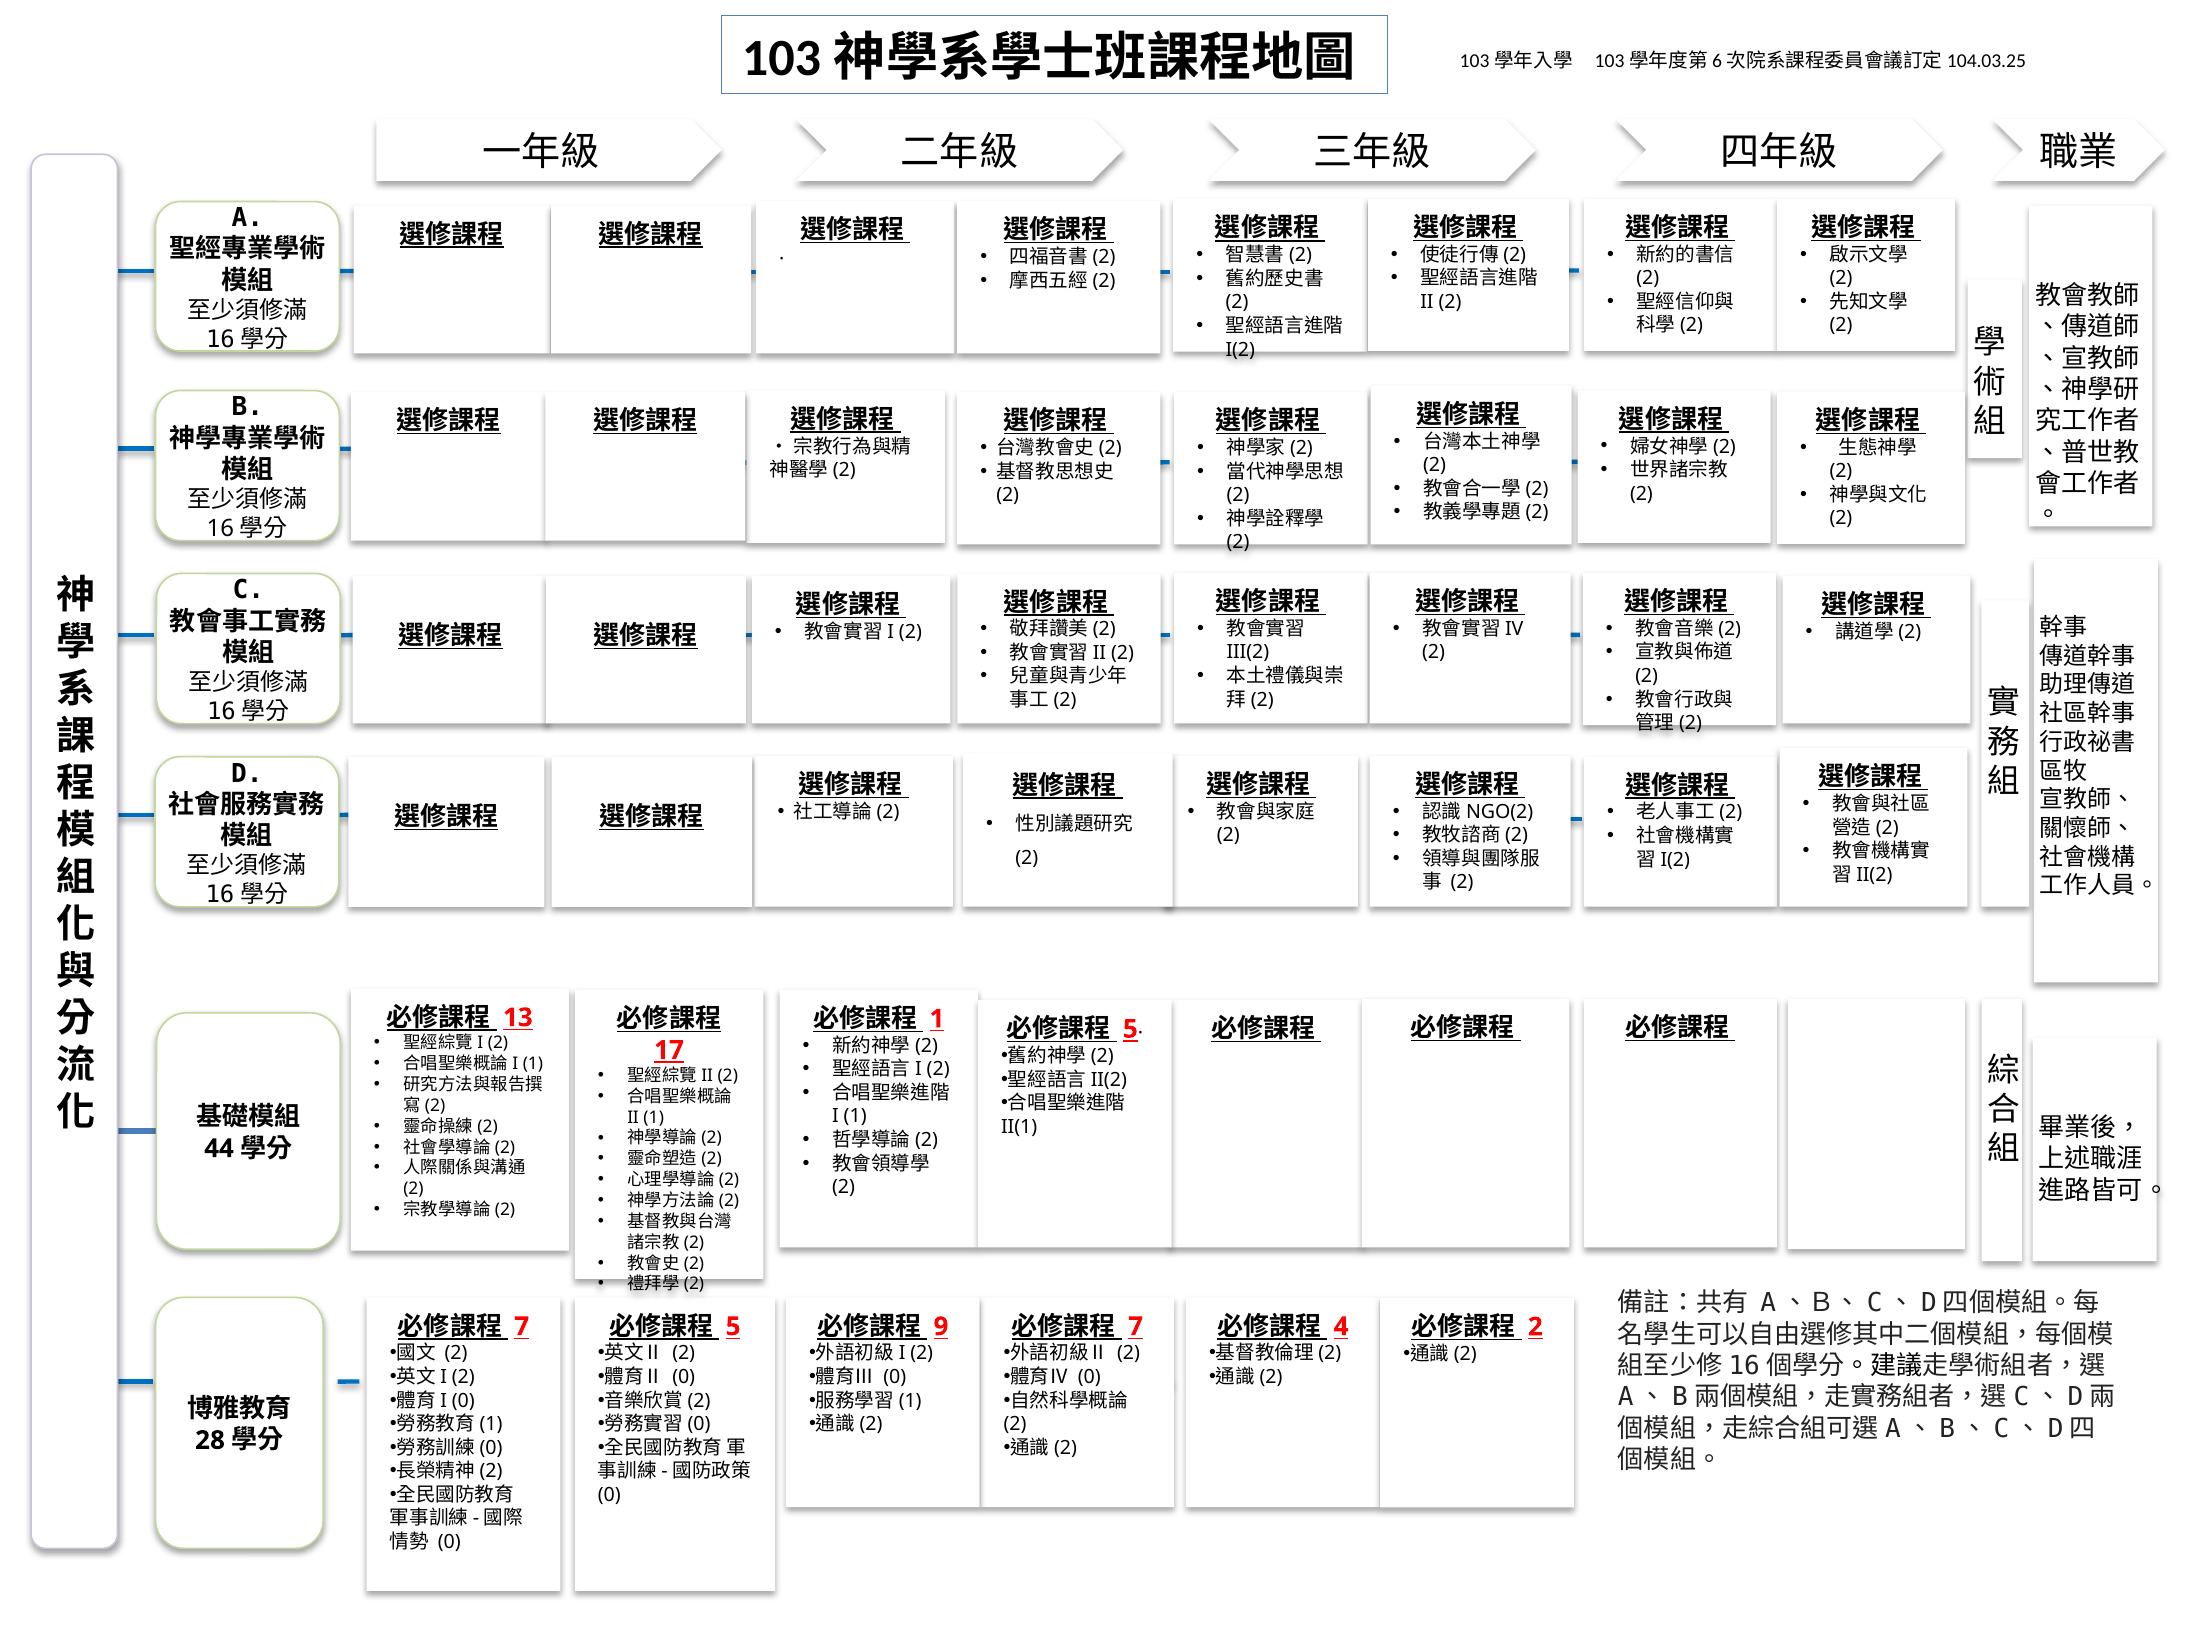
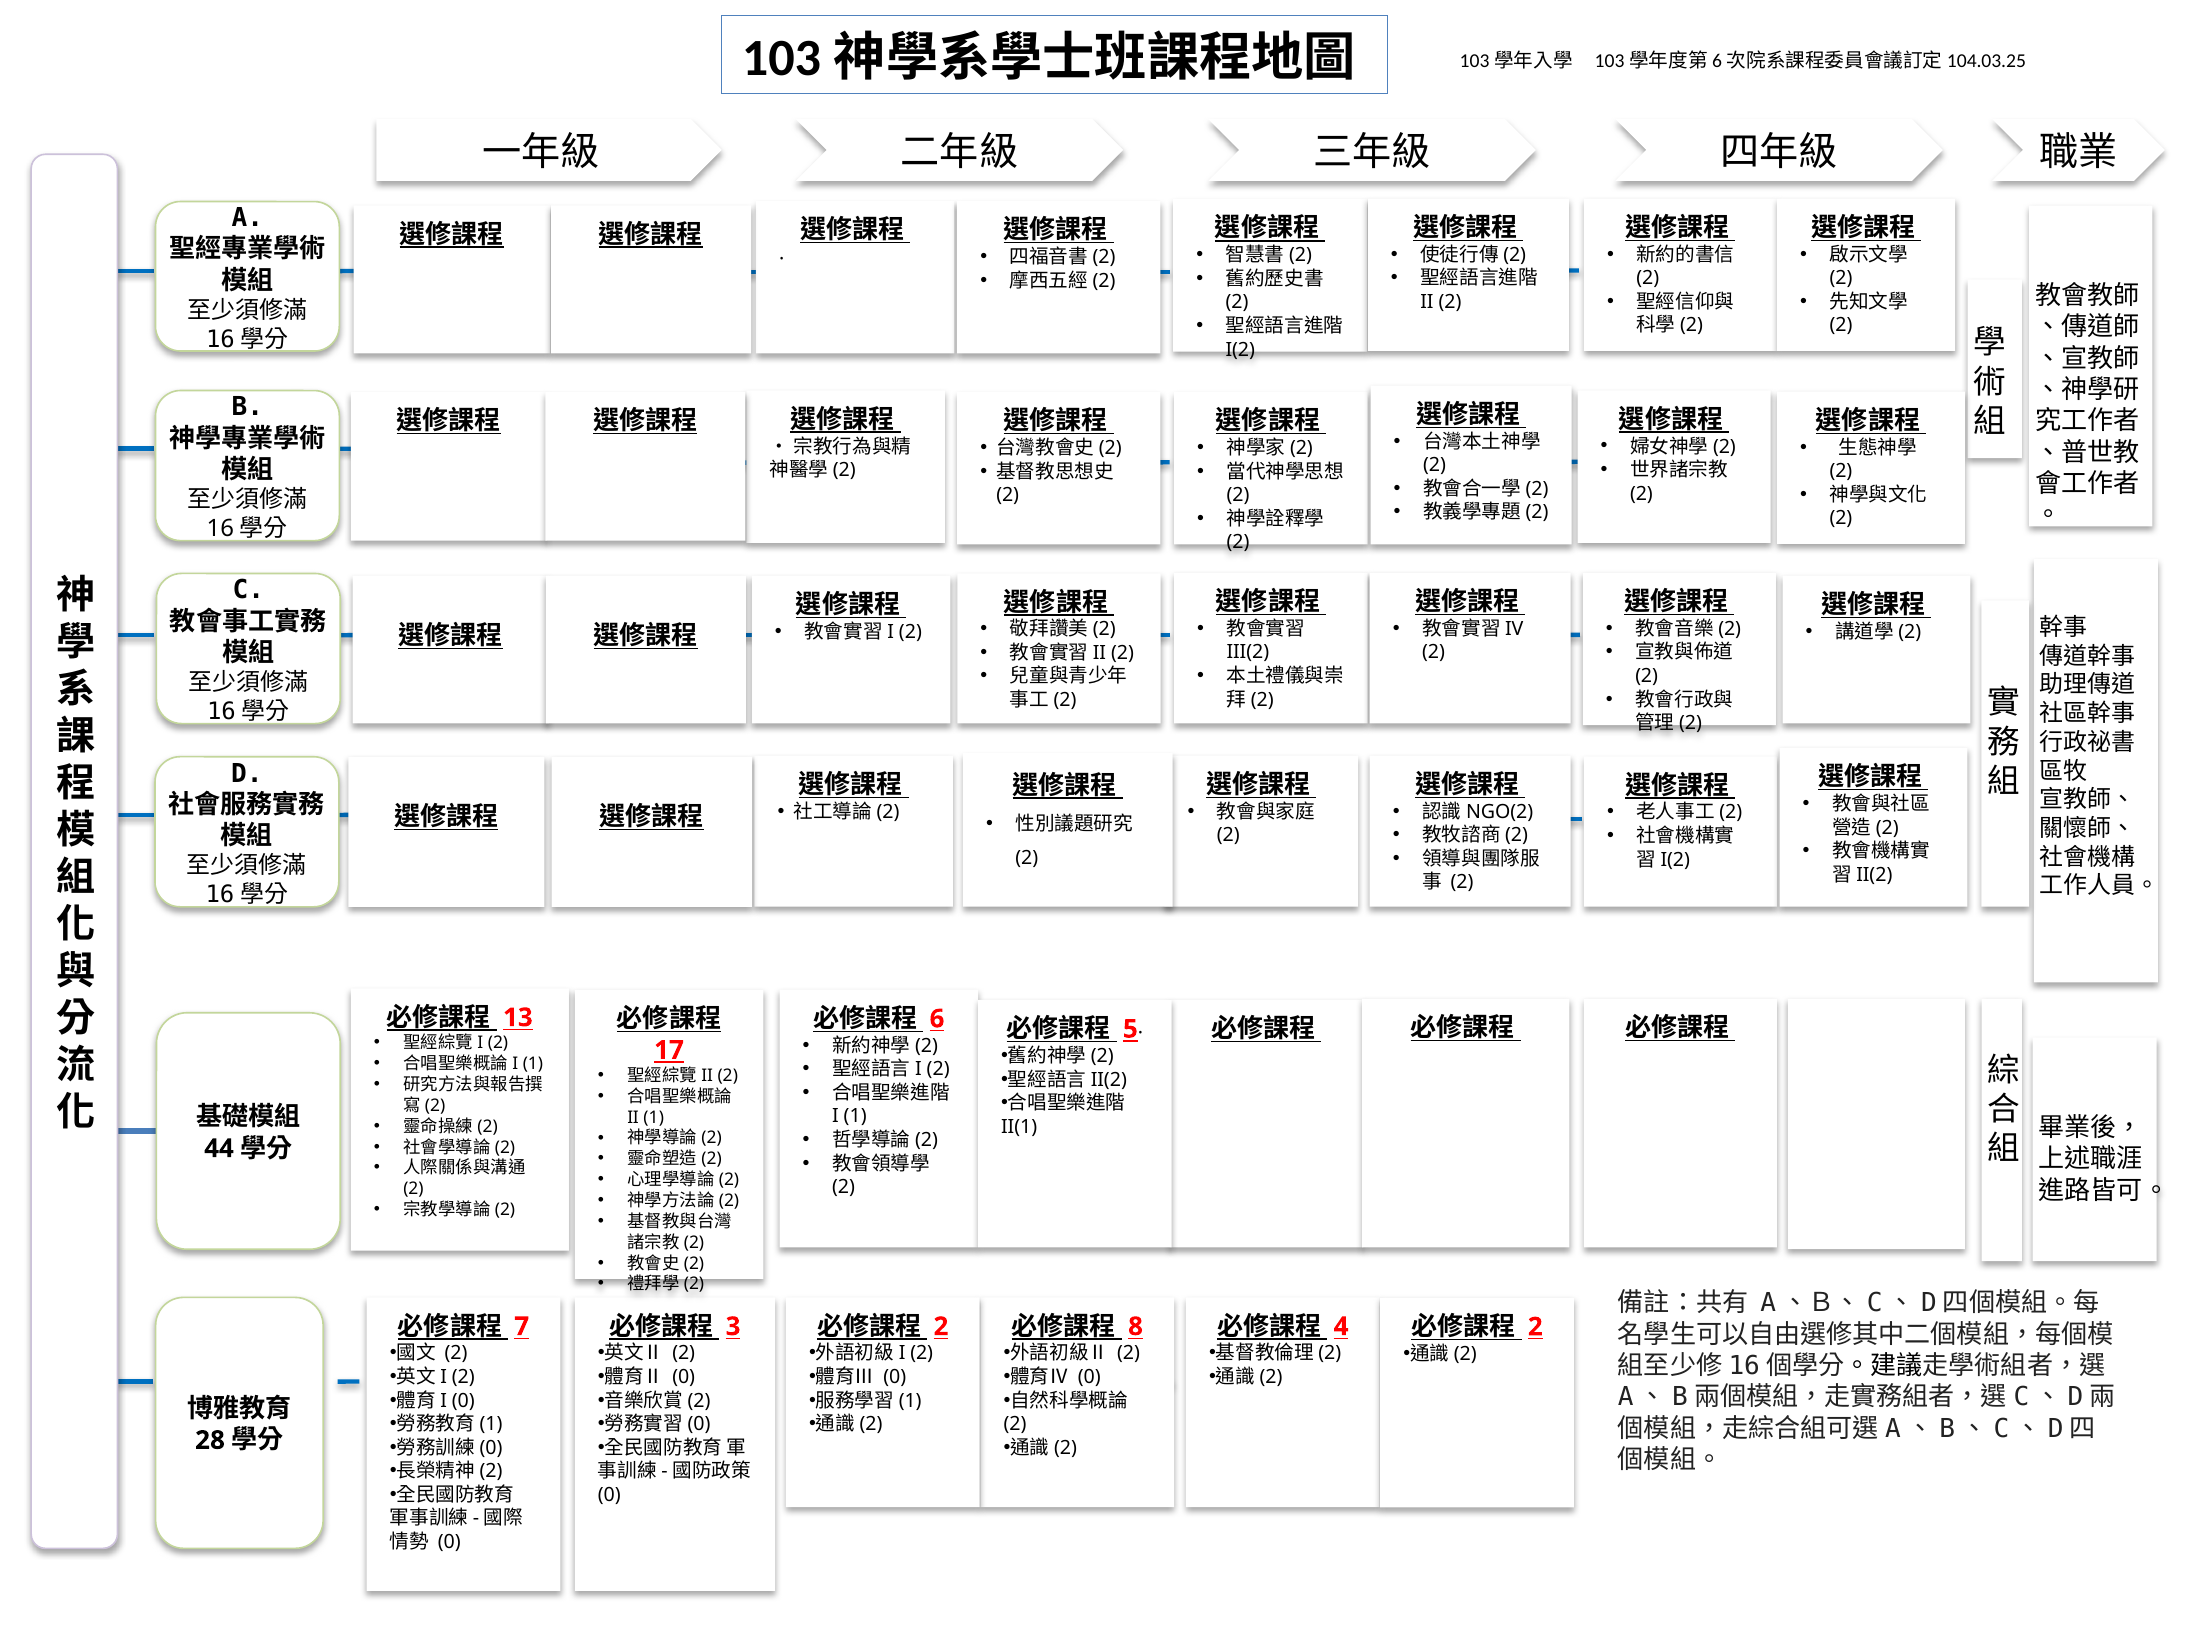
1: 1 -> 6 (937, 1019)
5: 5 -> 3 (733, 1326)
9: 9 -> 2 (941, 1326)
7: 7 -> 8 (1136, 1326)
